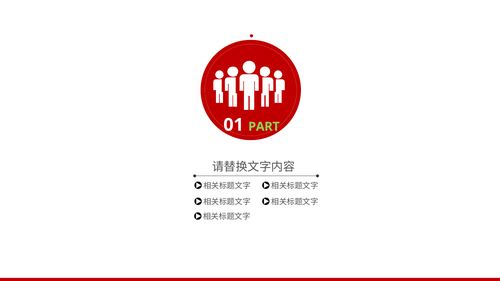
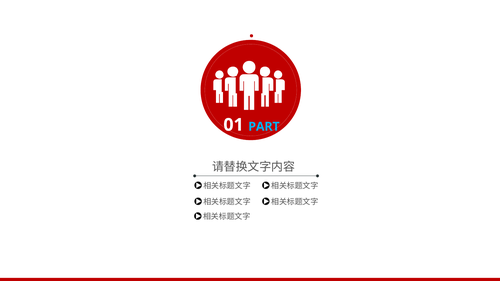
PART colour: light green -> light blue (264, 127)
